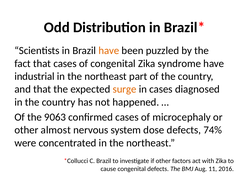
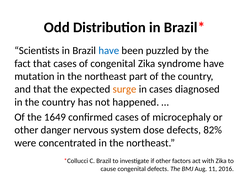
have colour: orange -> blue (109, 51)
industrial: industrial -> mutation (34, 76)
9063: 9063 -> 1649 (55, 117)
almost: almost -> danger (56, 130)
74%: 74% -> 82% (213, 130)
